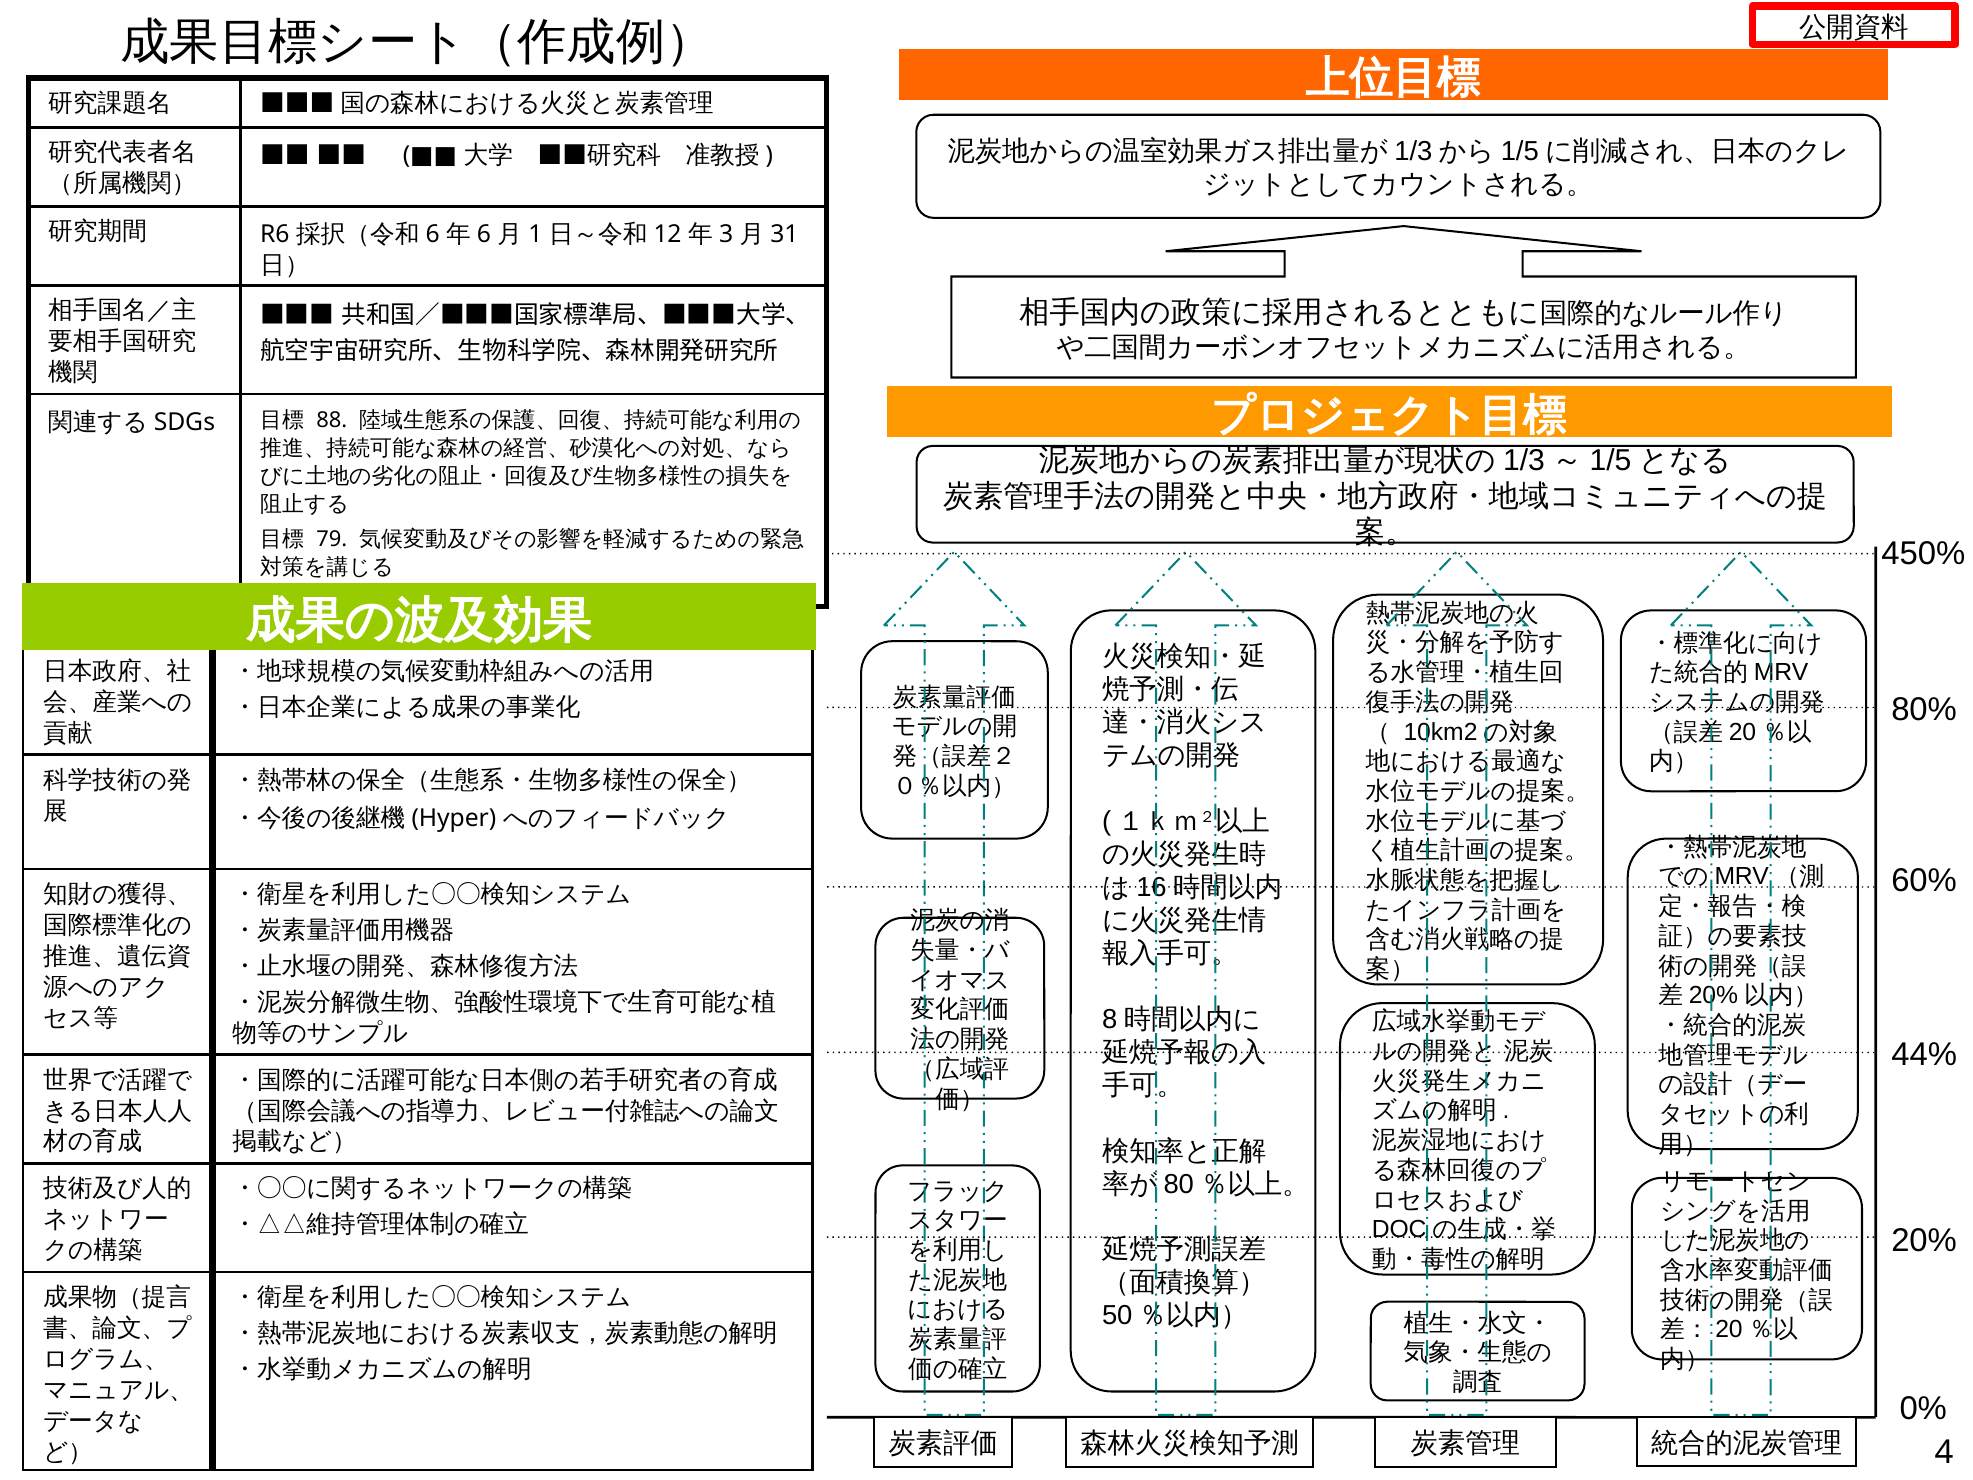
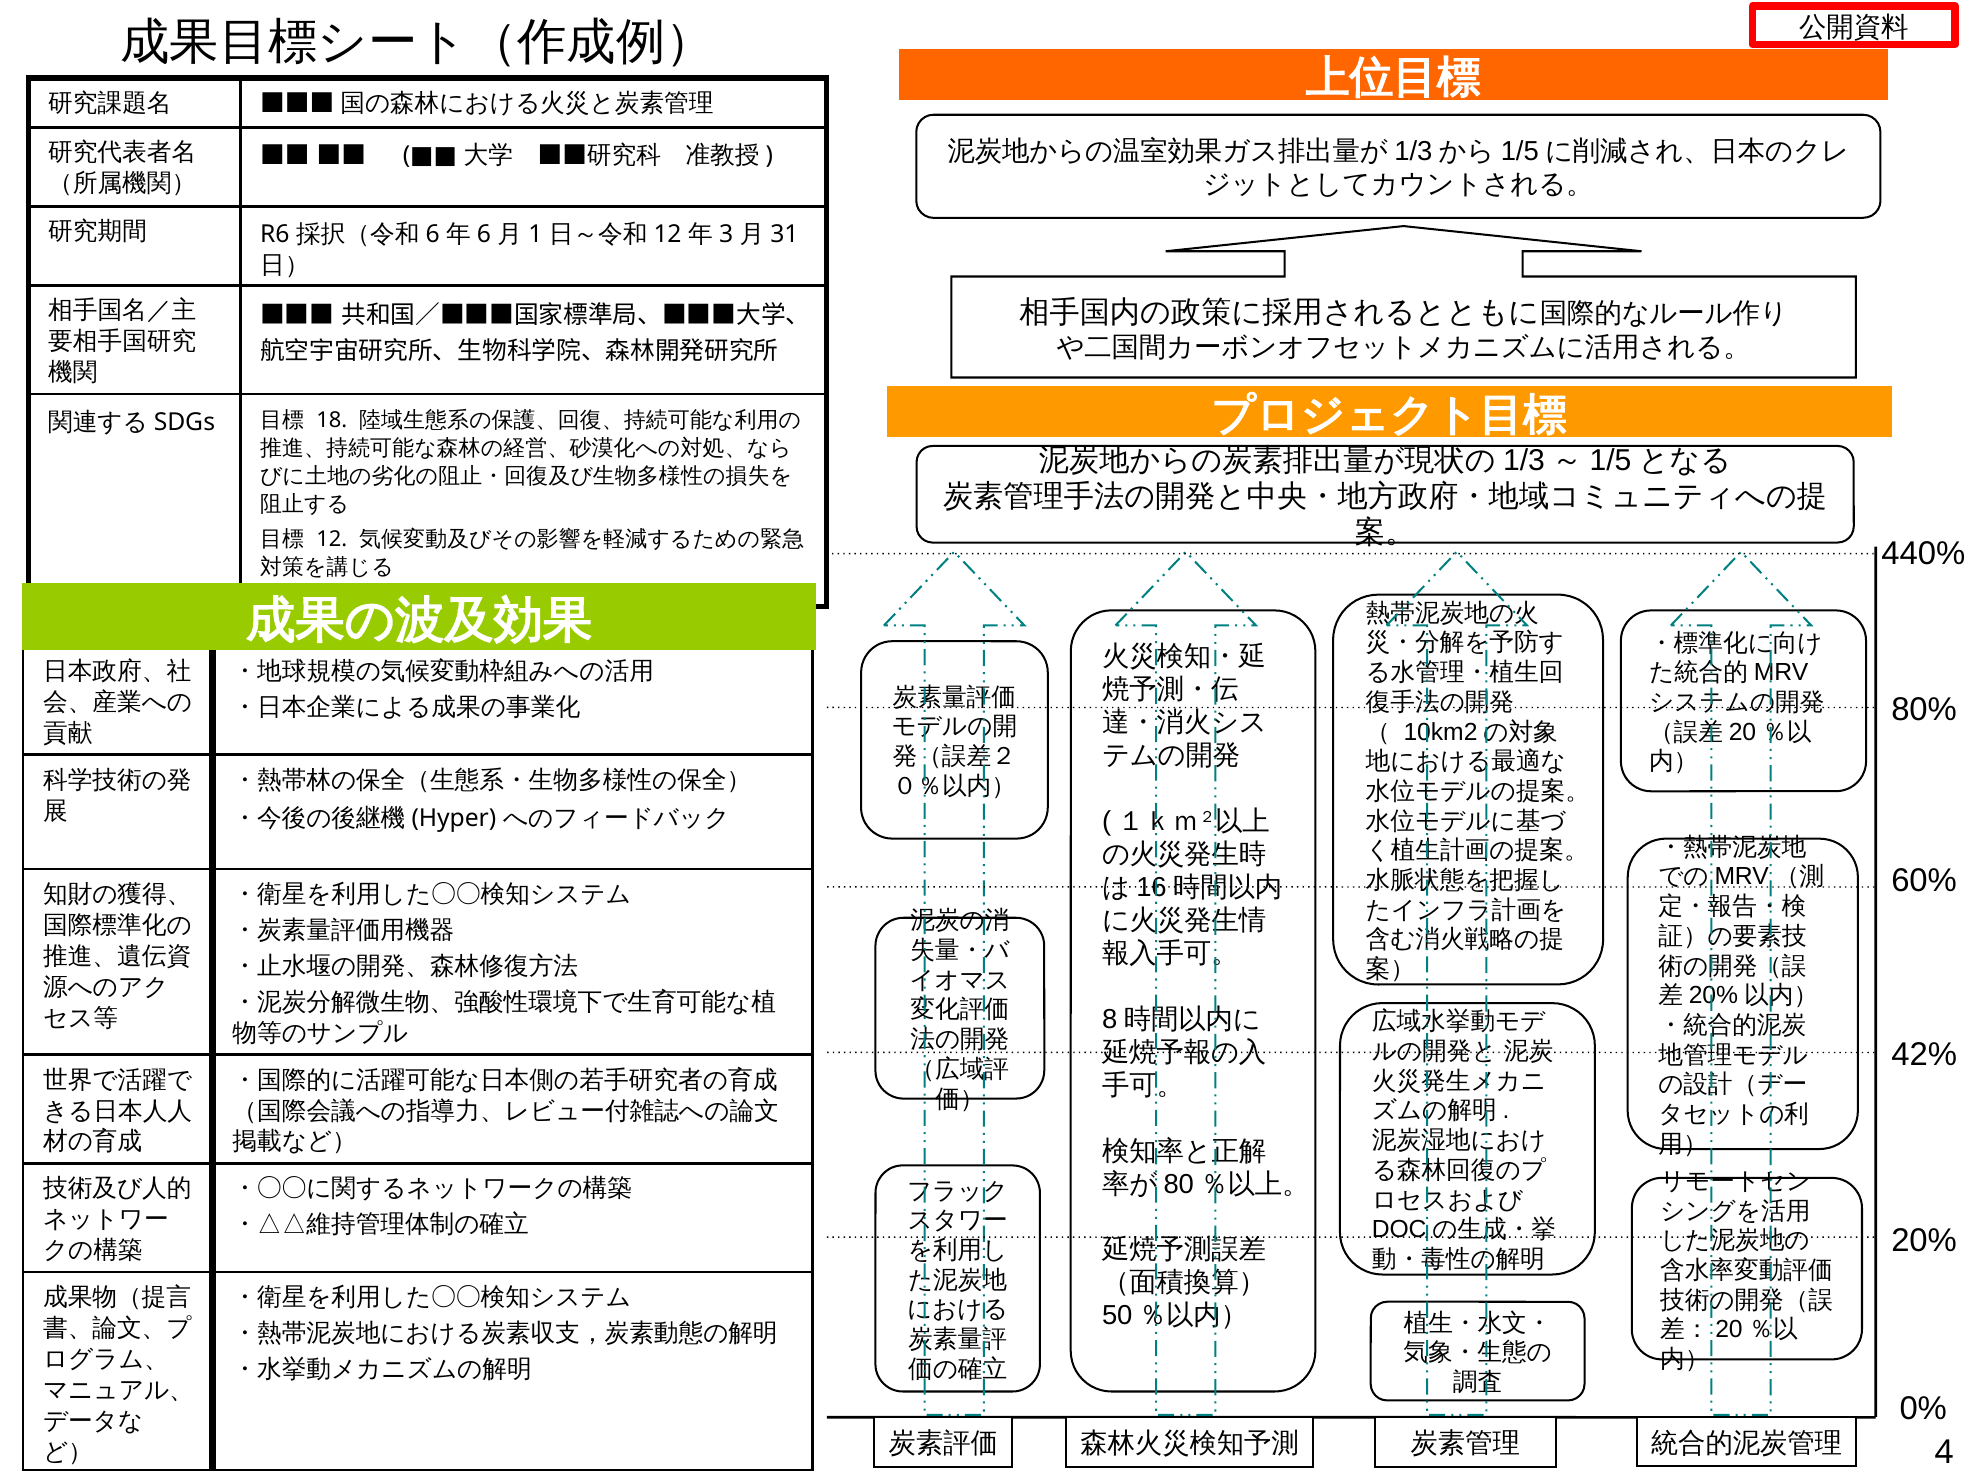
88: 88 -> 18 (332, 420)
79: 79 -> 12 (332, 539)
450%: 450% -> 440% (1923, 554)
44%: 44% -> 42% (1924, 1054)
